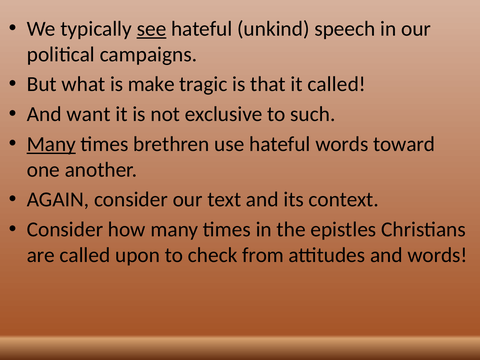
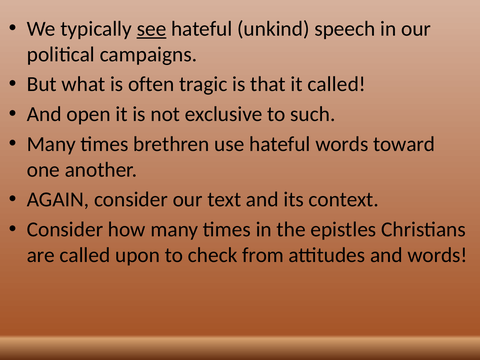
make: make -> often (151, 84)
want: want -> open (89, 114)
Many underline: present -> none (51, 144)
